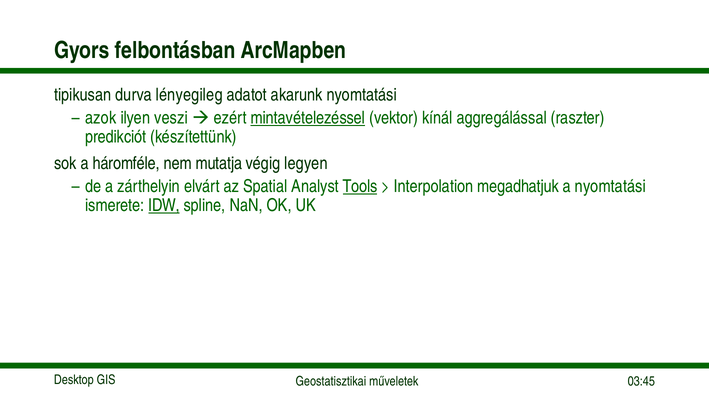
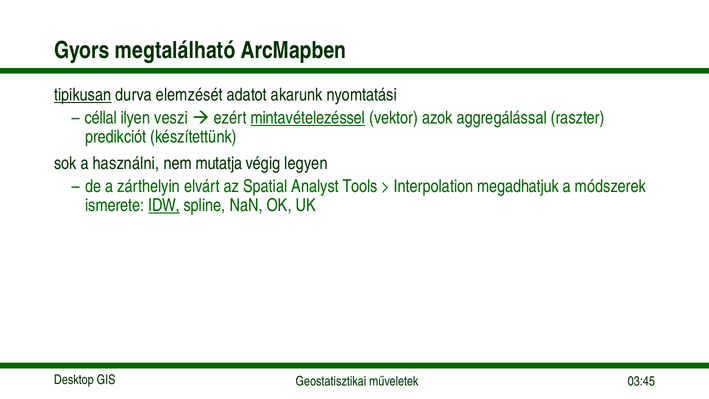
felbontásban: felbontásban -> megtalálható (175, 50)
tipikusan underline: none -> present (83, 95)
lényegileg: lényegileg -> elemzését (189, 95)
azok: azok -> céllal (101, 118)
kínál: kínál -> azok (437, 118)
háromféle: háromféle -> használni (126, 163)
Tools underline: present -> none (360, 186)
a nyomtatási: nyomtatási -> módszerek (611, 186)
